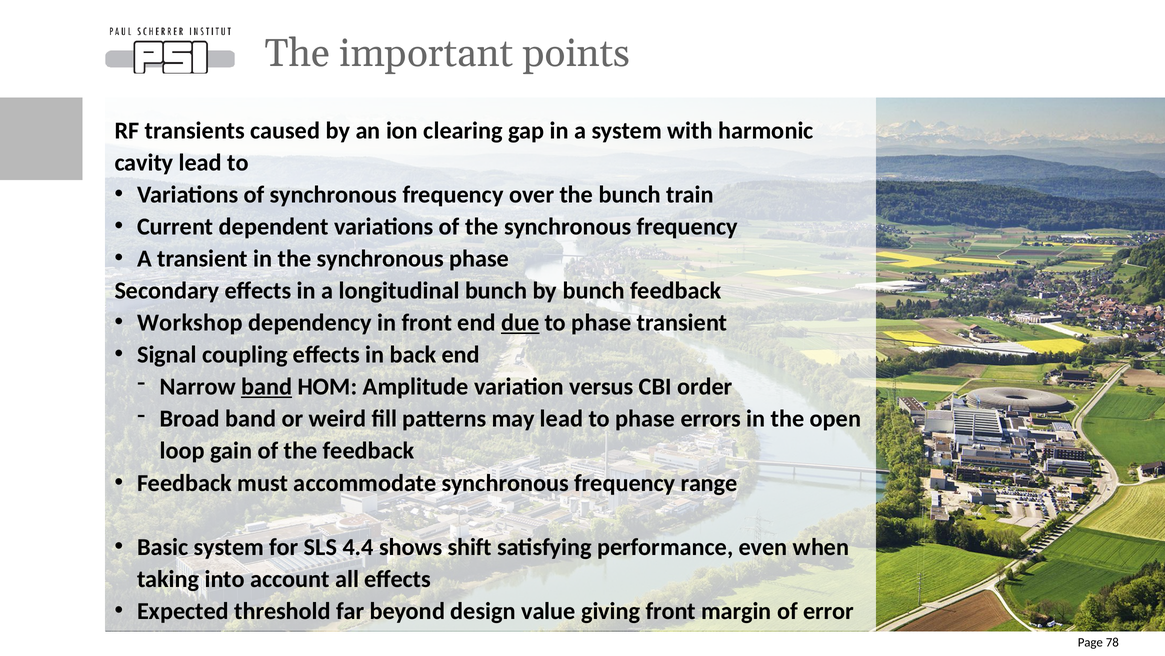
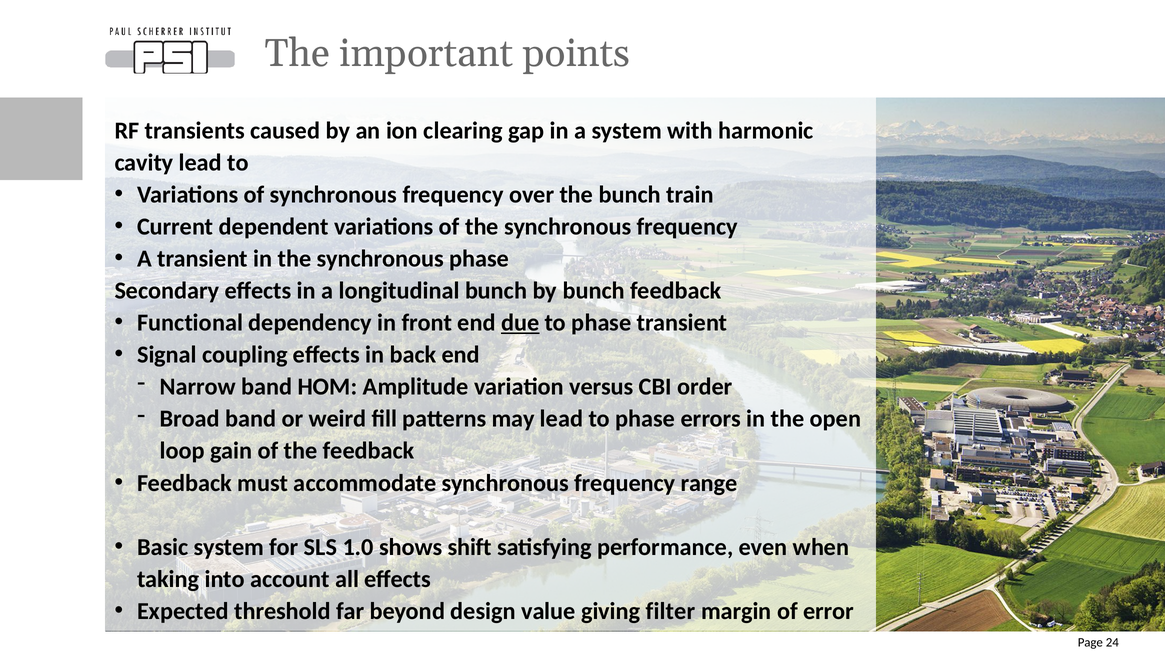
Workshop: Workshop -> Functional (190, 322)
band underline: present -> none (267, 386)
4.4: 4.4 -> 1.0 (358, 547)
giving front: front -> filter (671, 611)
78: 78 -> 24 (1112, 642)
